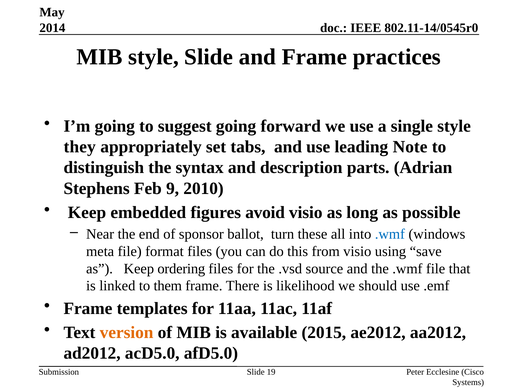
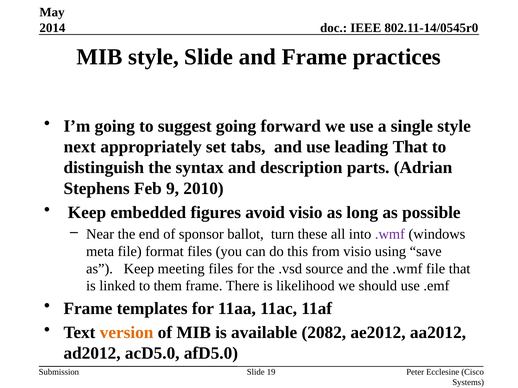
they: they -> next (80, 147)
leading Note: Note -> That (410, 147)
.wmf colour: blue -> purple (390, 234)
ordering: ordering -> meeting (181, 269)
2015: 2015 -> 2082 (324, 333)
